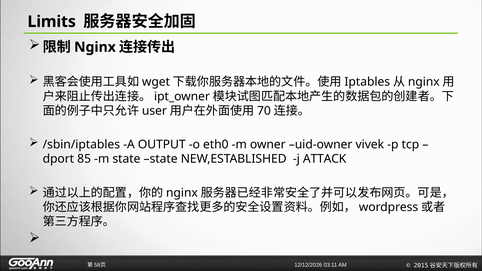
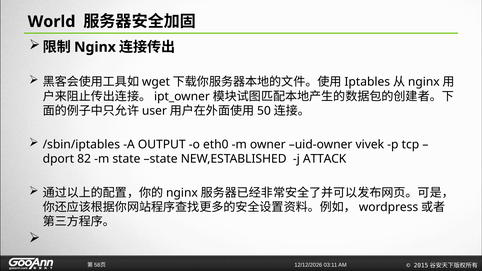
Limits: Limits -> World (52, 22)
70: 70 -> 50 (264, 111)
85: 85 -> 82 (84, 159)
